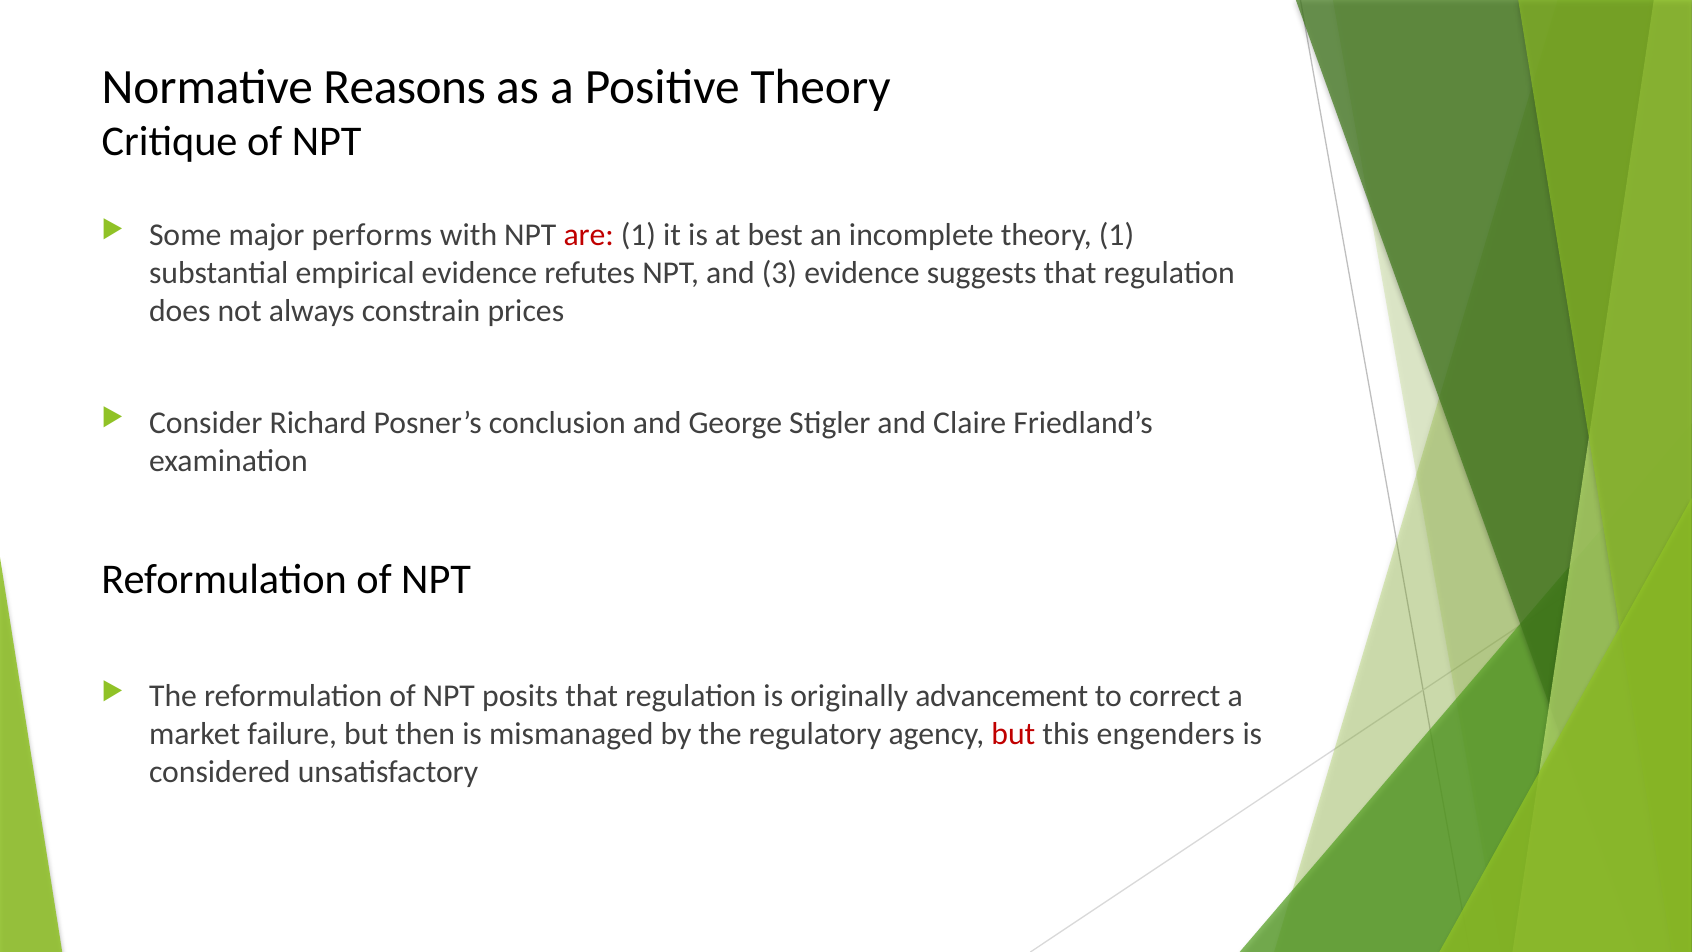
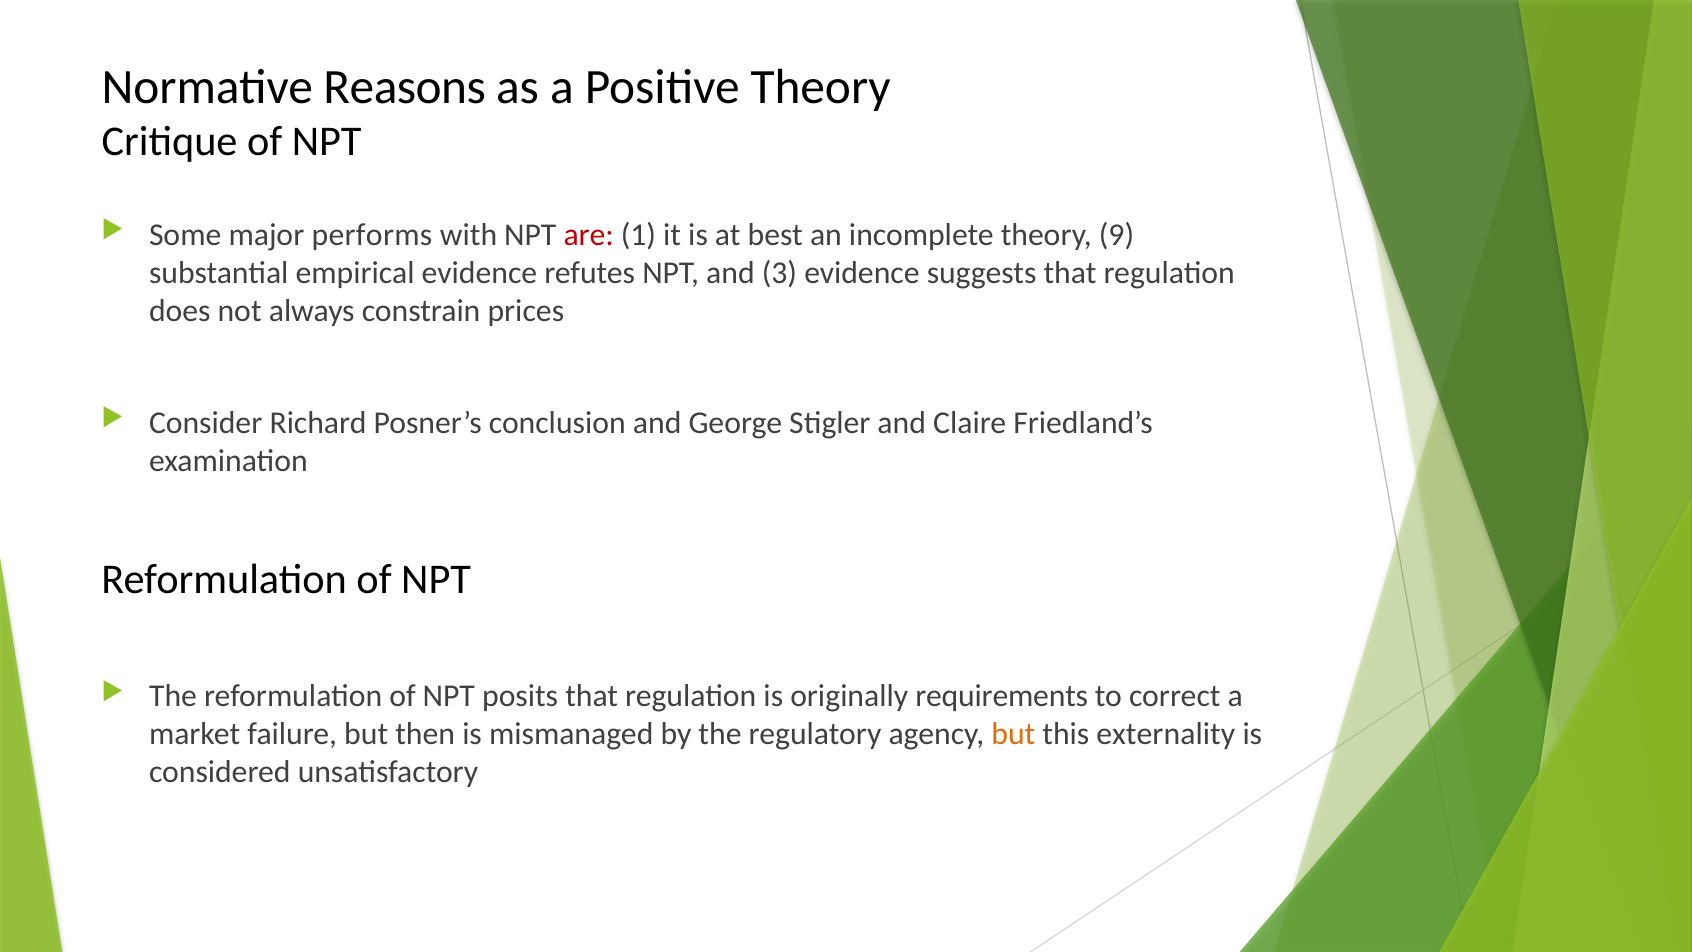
theory 1: 1 -> 9 (1117, 235)
advancement: advancement -> requirements (1002, 696)
but colour: red -> orange (1013, 734)
engenders: engenders -> externality (1166, 734)
